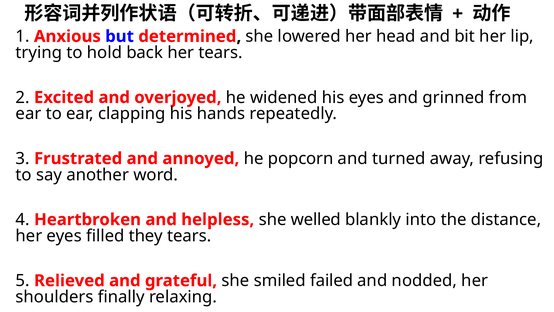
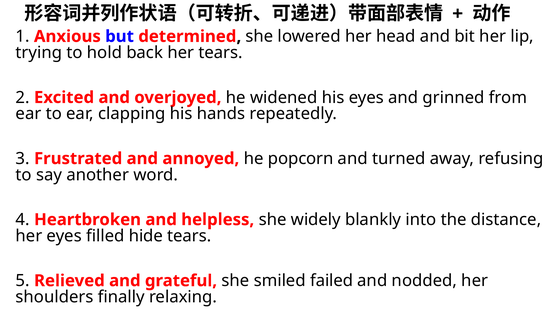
welled: welled -> widely (316, 219)
they: they -> hide (146, 236)
